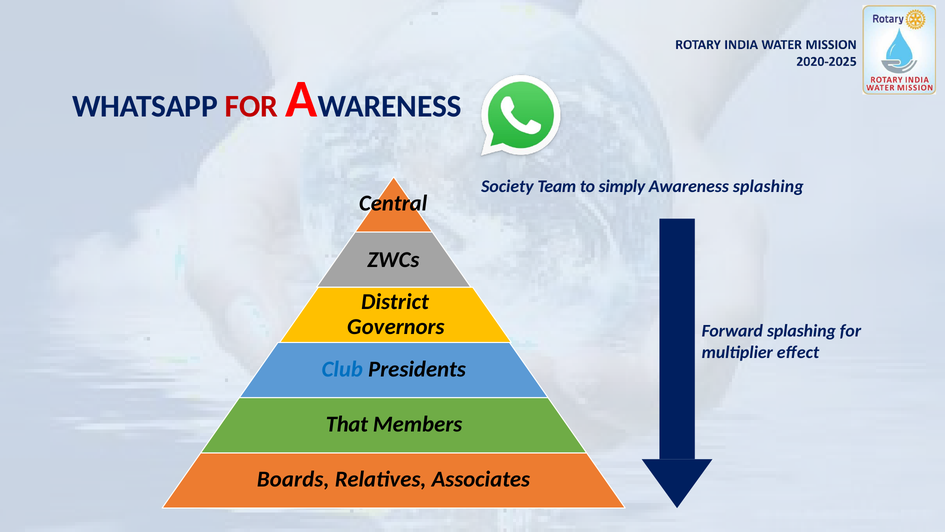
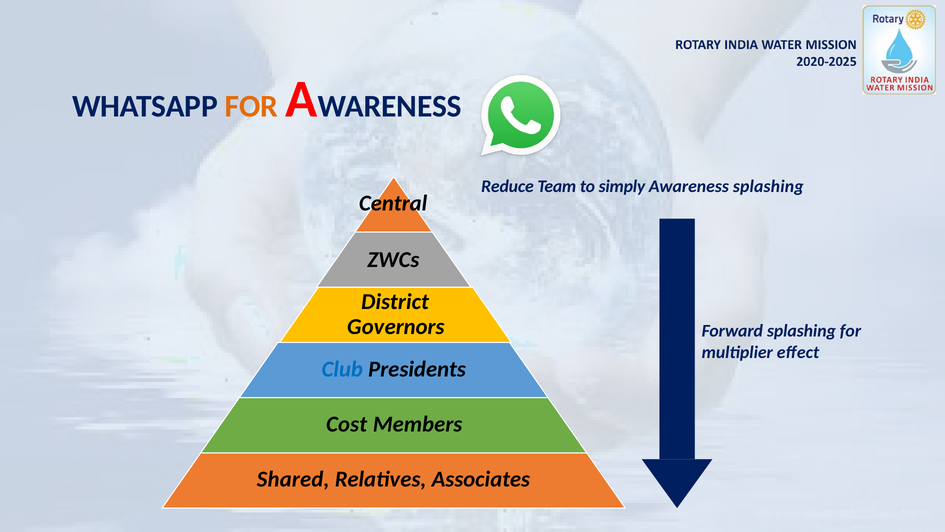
FOR colour: red -> orange (251, 106)
Society: Society -> Reduce (507, 186)
That: That -> Cost (347, 424)
Boards: Boards -> Shared (293, 479)
